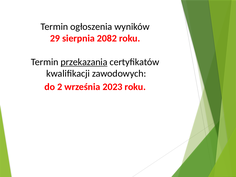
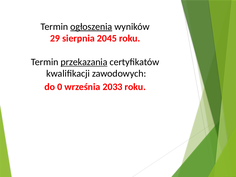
ogłoszenia underline: none -> present (91, 27)
2082: 2082 -> 2045 (107, 38)
2: 2 -> 0 (60, 87)
2023: 2023 -> 2033 (113, 87)
